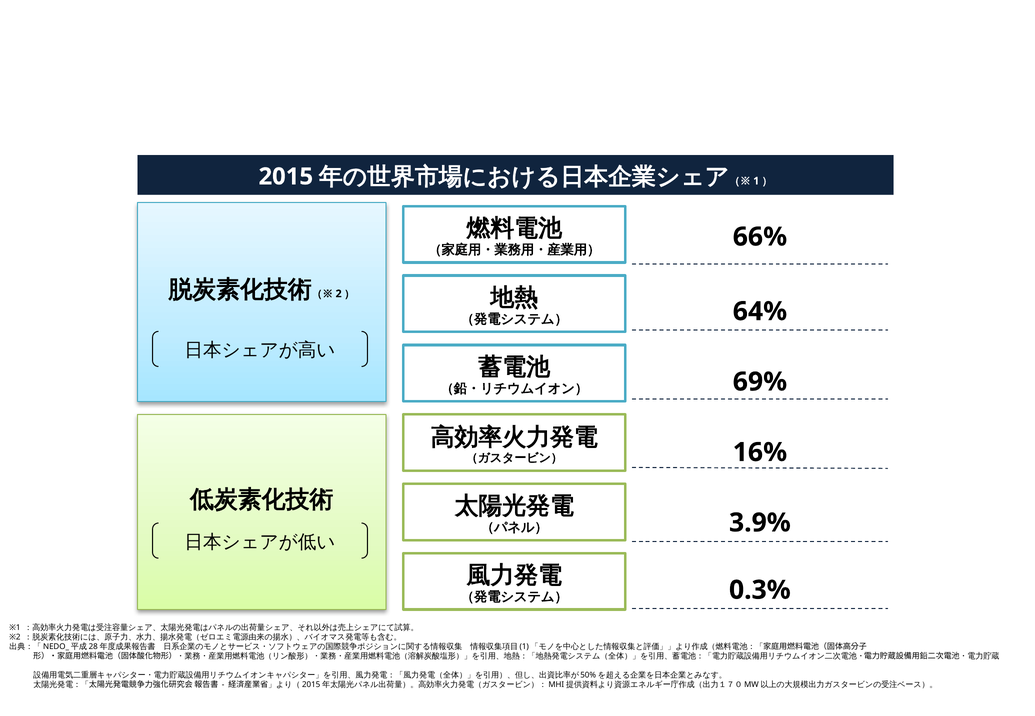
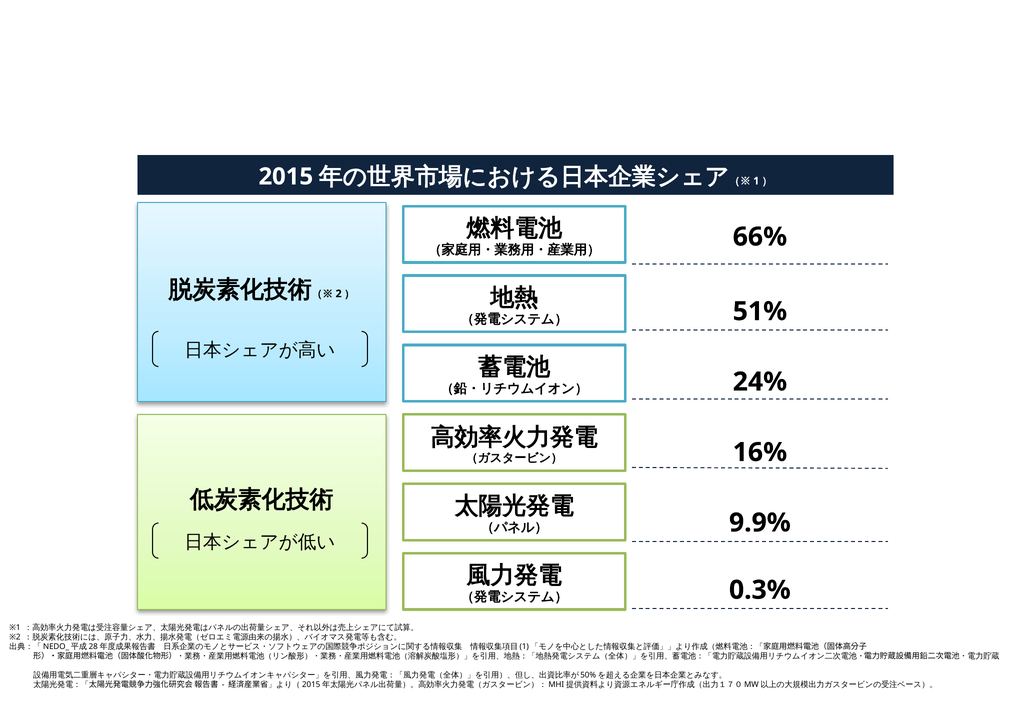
64%: 64% -> 51% (760, 312)
69%: 69% -> 24% (760, 382)
3.9%: 3.9% -> 9.9% (760, 523)
